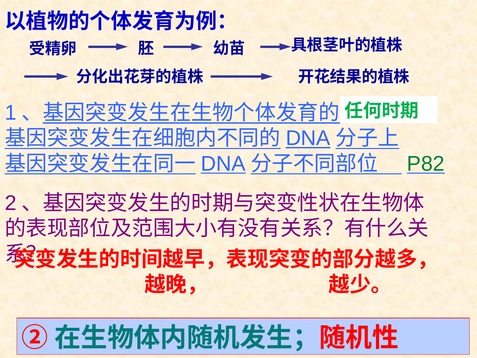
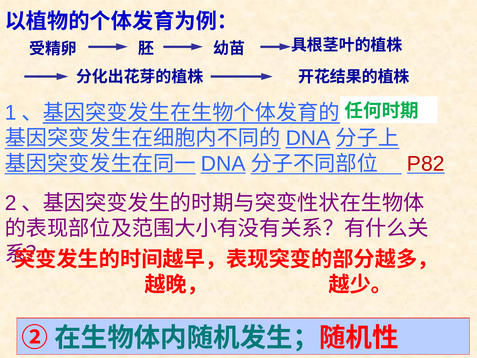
P82 colour: green -> red (426, 164)
